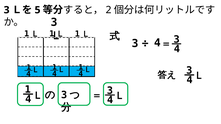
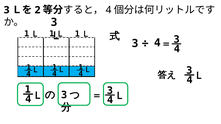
5: 5 -> 2 (38, 10)
2: 2 -> 4 (109, 10)
